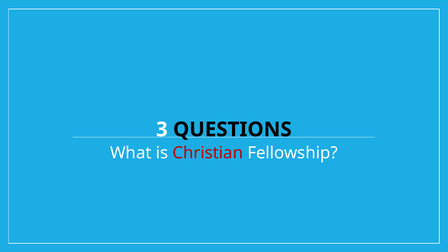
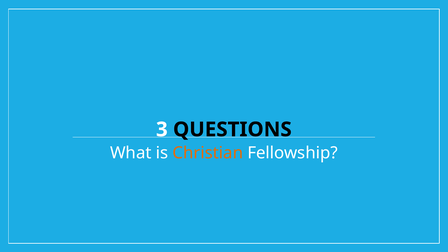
Christian colour: red -> orange (208, 153)
